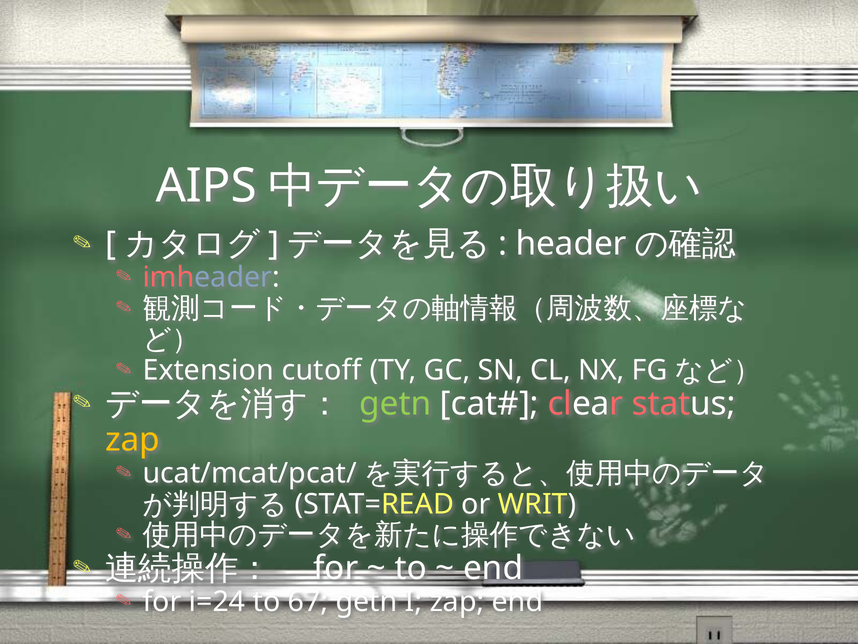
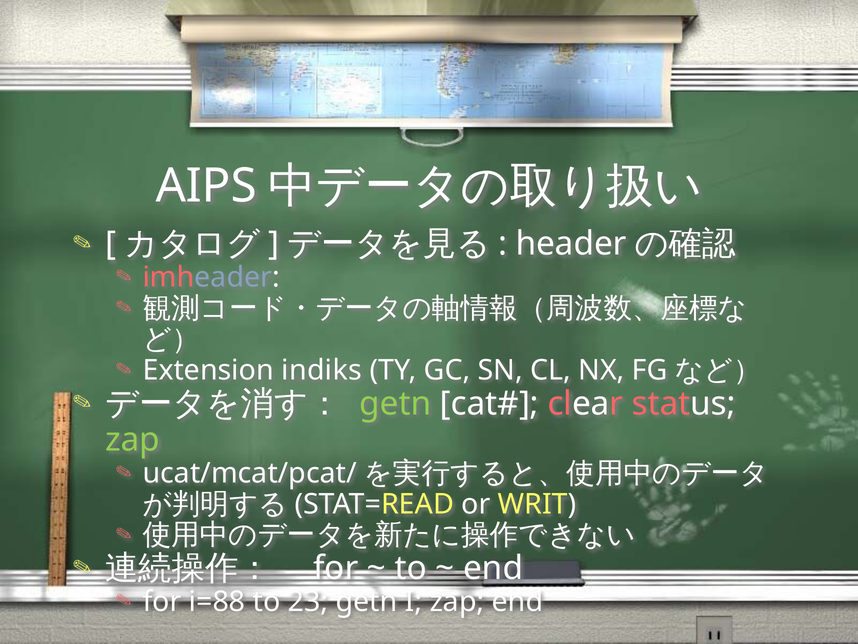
cutoff: cutoff -> indiks (322, 370)
zap colour: yellow -> light green (133, 439)
i=24: i=24 -> i=88 (217, 602)
67: 67 -> 23 (308, 602)
